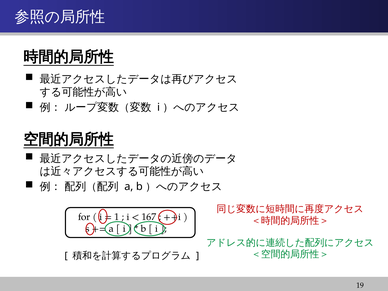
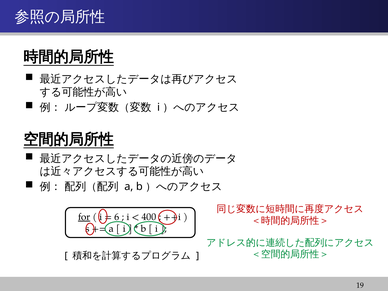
for underline: none -> present (84, 217)
1: 1 -> 6 (117, 217)
167: 167 -> 400 (149, 217)
